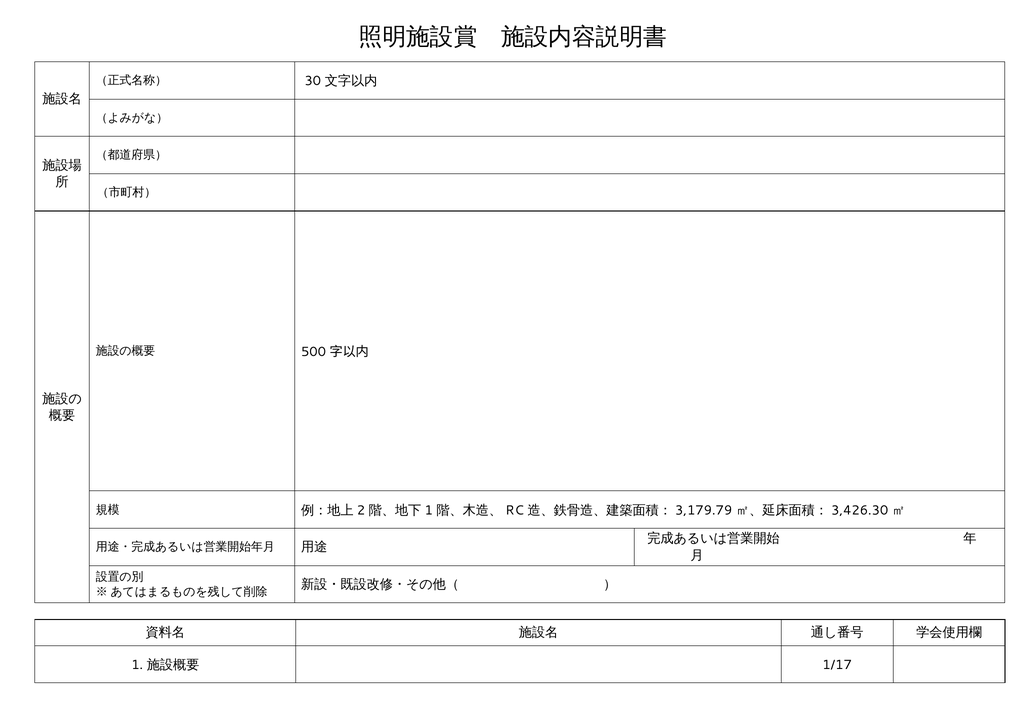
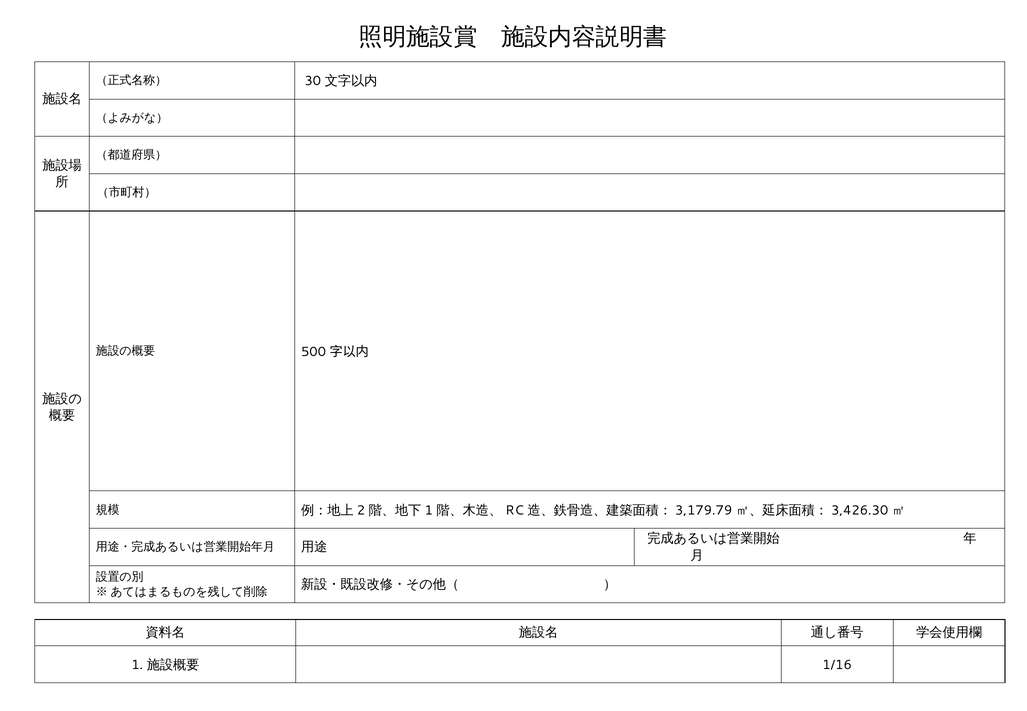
1/17: 1/17 -> 1/16 (837, 665)
